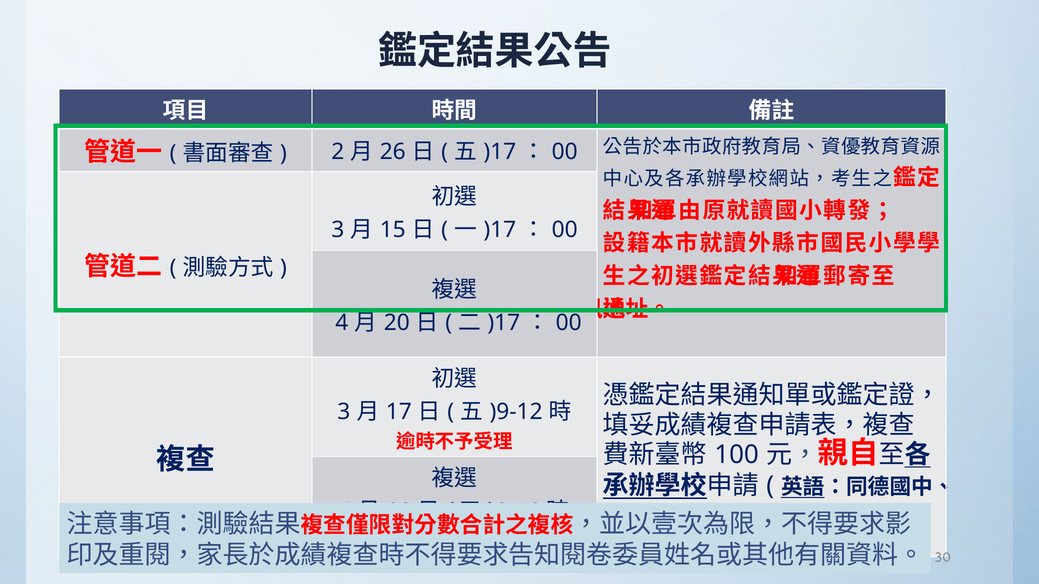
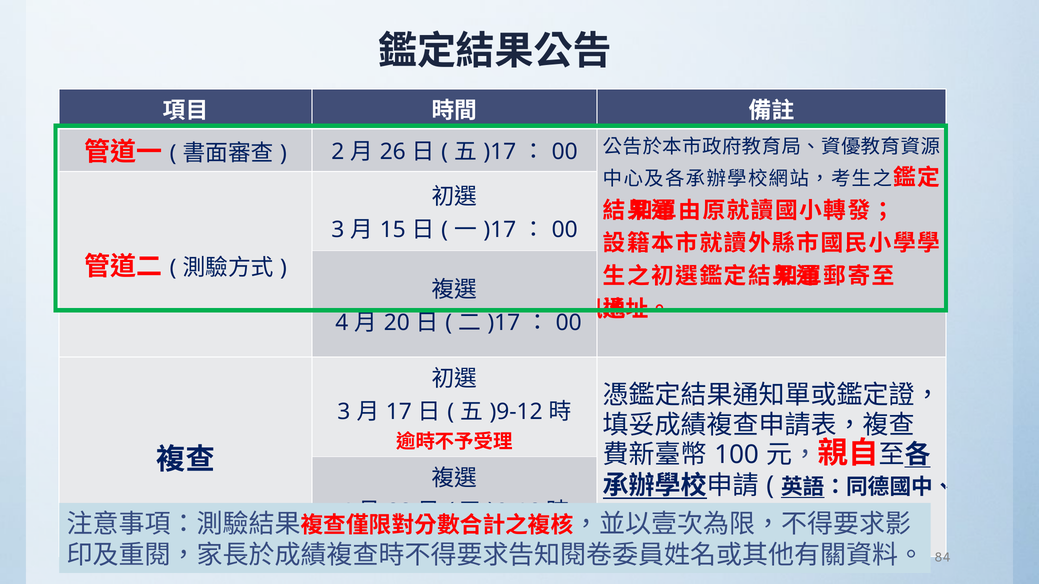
30: 30 -> 84 (943, 558)
